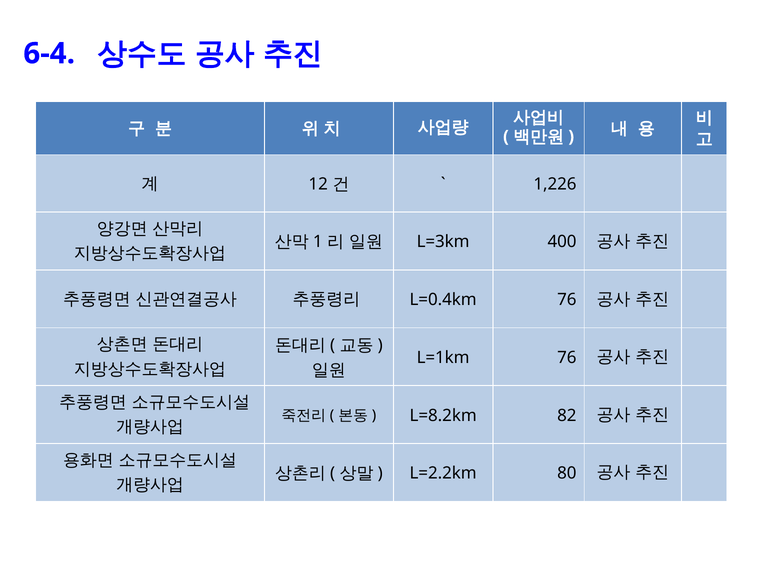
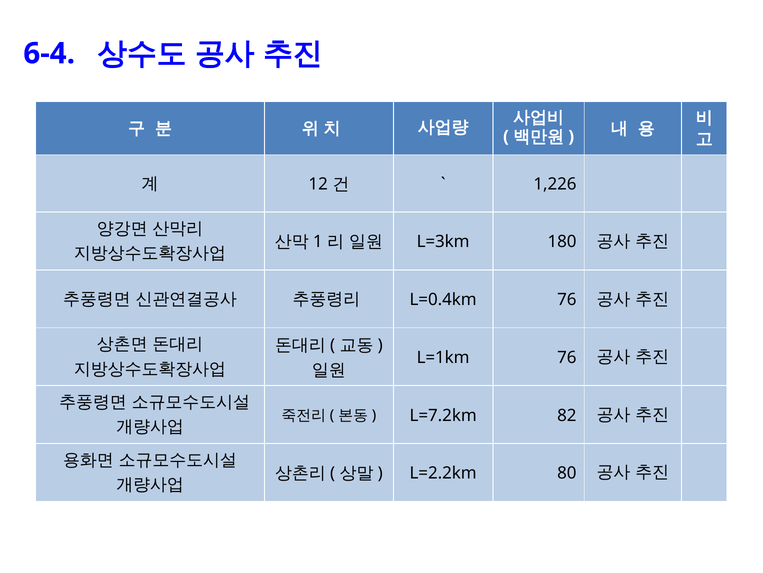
400: 400 -> 180 (562, 242)
L=8.2km: L=8.2km -> L=7.2km (443, 415)
